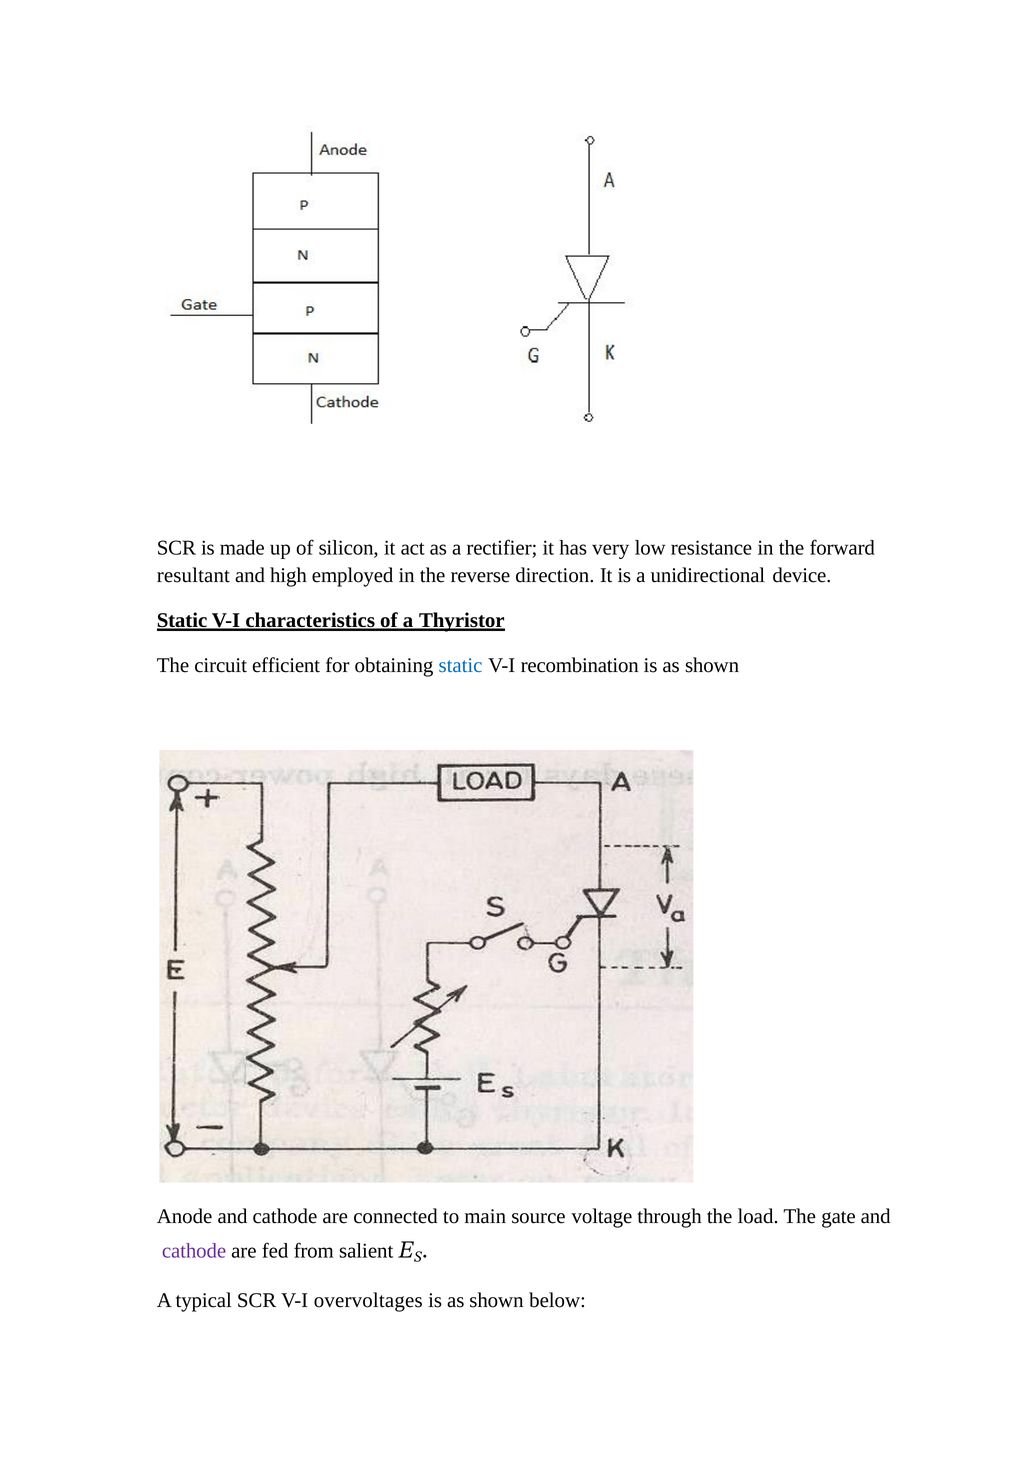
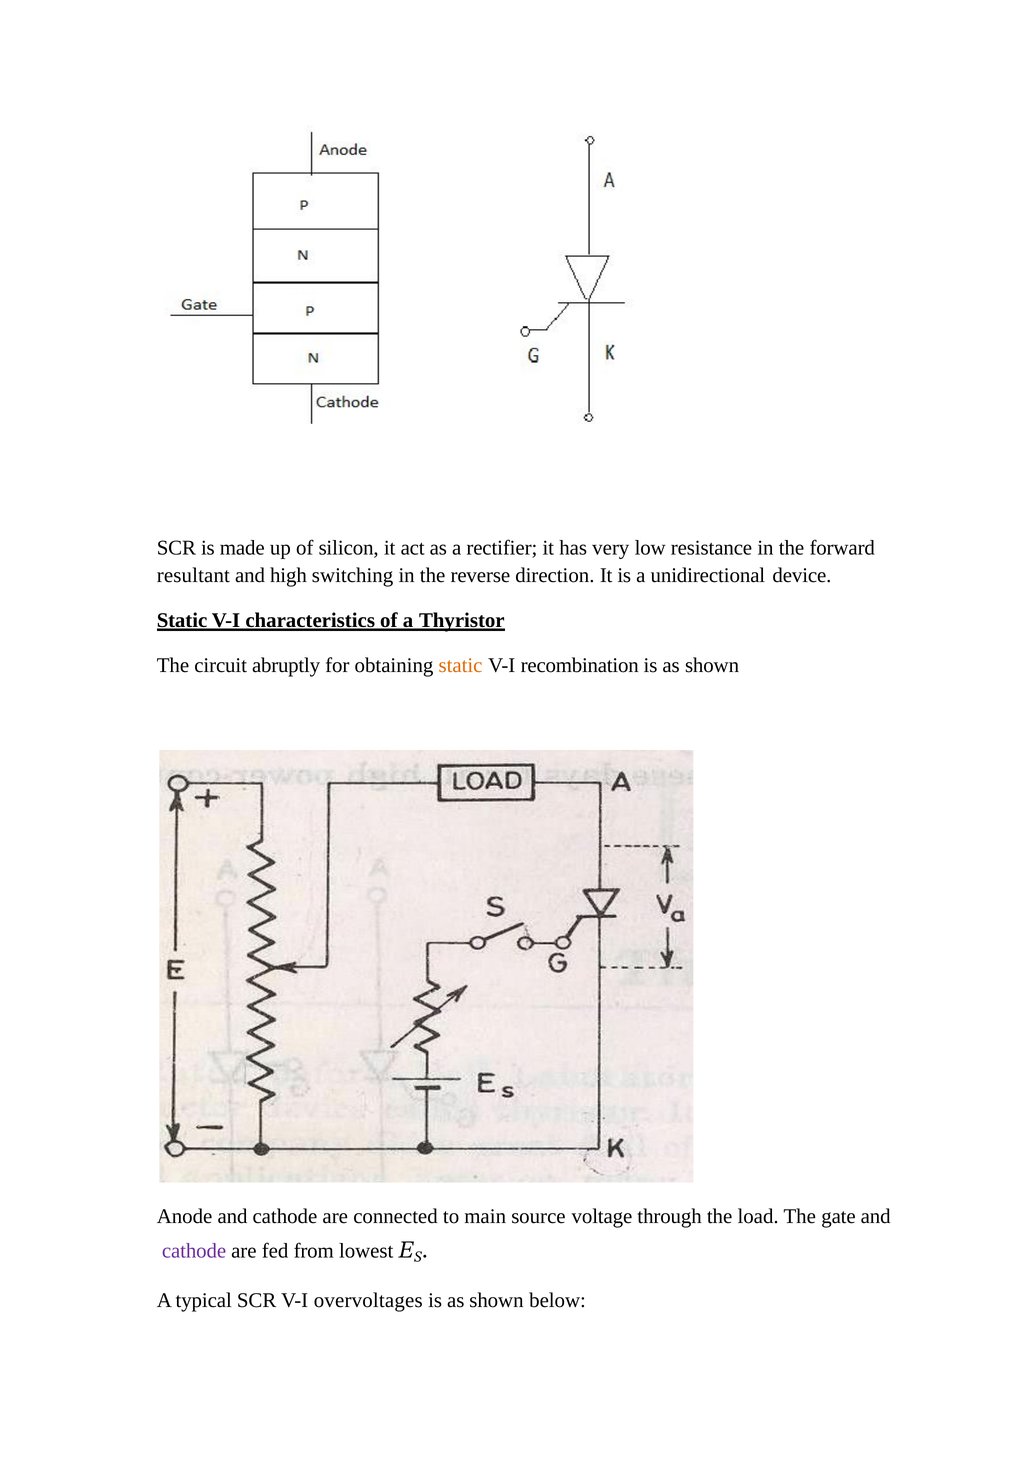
employed: employed -> switching (353, 575)
efficient: efficient -> abruptly (286, 665)
static colour: blue -> orange (461, 665)
salient: salient -> lowest (366, 1251)
